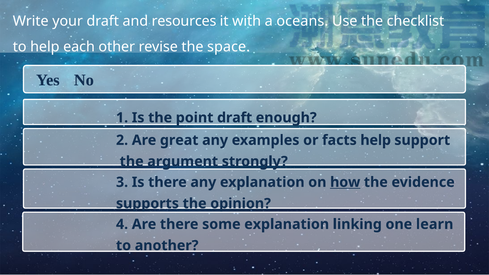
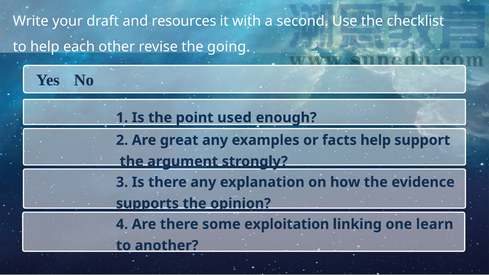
oceans: oceans -> second (302, 21)
space: space -> going (229, 47)
point draft: draft -> used (234, 118)
how underline: present -> none (345, 182)
some explanation: explanation -> exploitation (287, 224)
